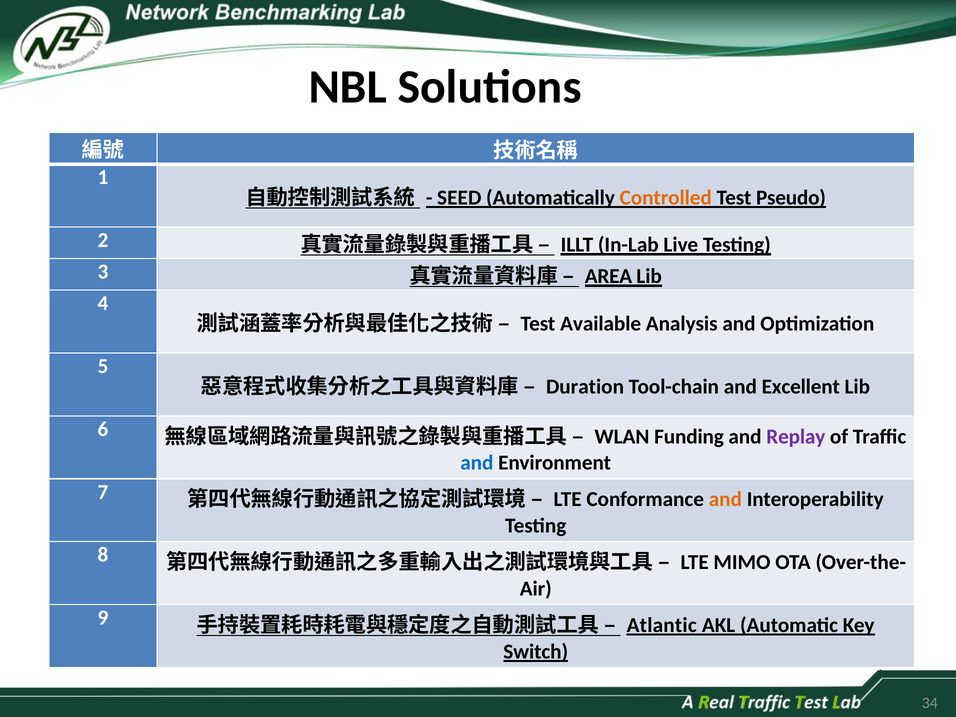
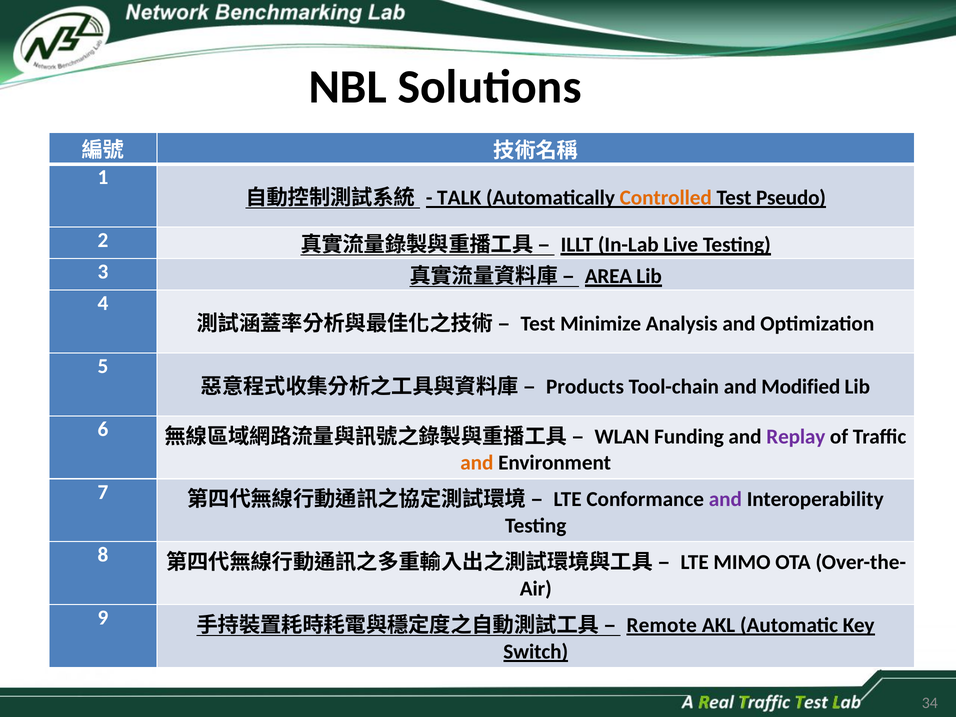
SEED: SEED -> TALK (459, 198)
Available: Available -> Minimize (601, 324)
Duration: Duration -> Products (585, 387)
Excellent: Excellent -> Modified (801, 387)
and colour: blue -> orange (477, 463)
and colour: orange -> purple (725, 499)
Atlantic: Atlantic -> Remote (662, 625)
